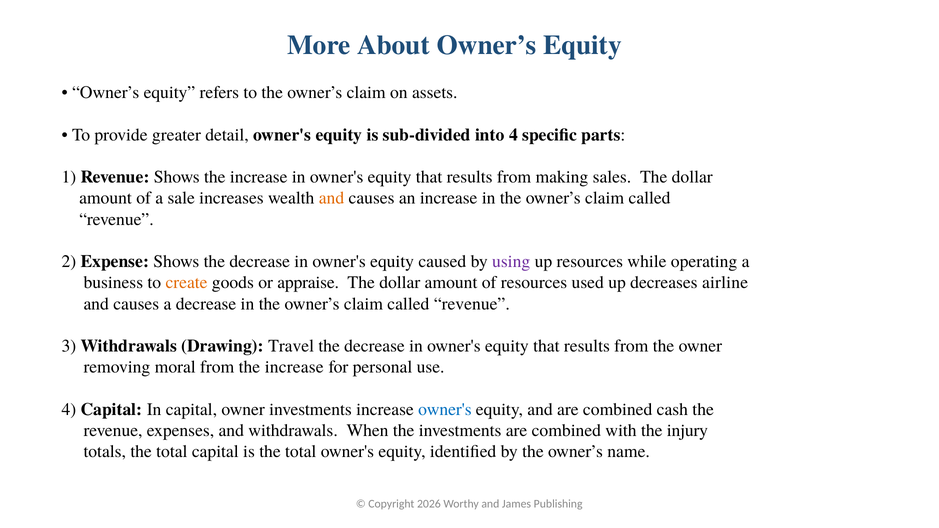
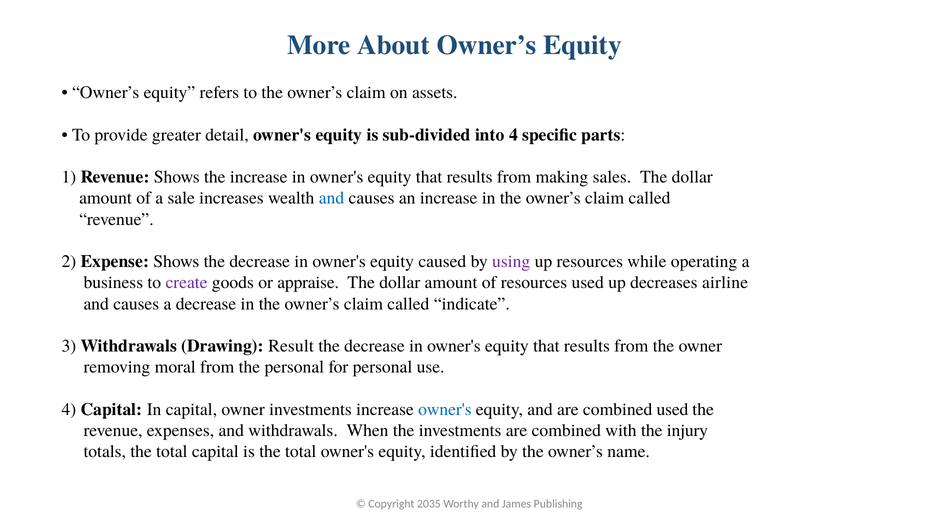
and colour: orange -> blue (331, 198)
create colour: orange -> purple (187, 283)
revenue: revenue -> indicate (472, 304)
Travel: Travel -> Result (291, 346)
from the increase: increase -> personal (294, 367)
combined cash: cash -> used (672, 409)
2026: 2026 -> 2035 (429, 504)
